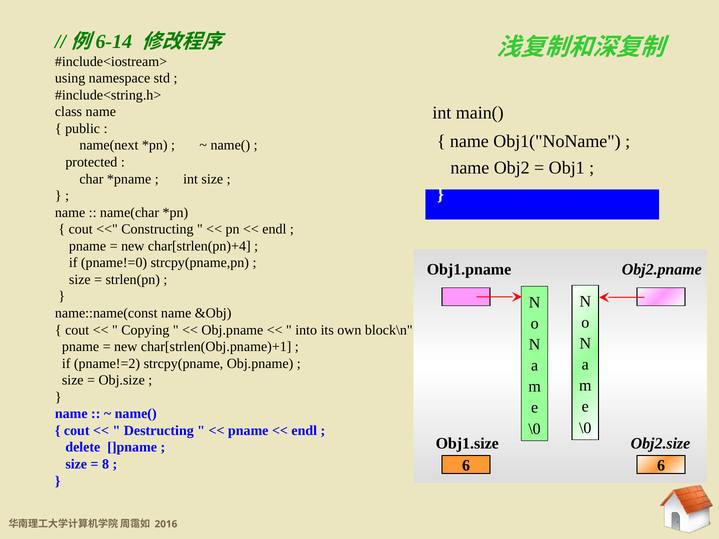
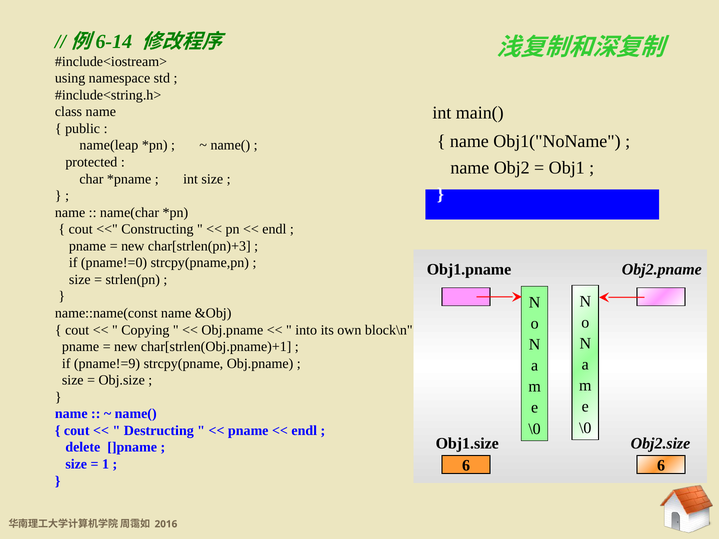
name(next: name(next -> name(leap (109, 145)
char[strlen(pn)+4: char[strlen(pn)+4 -> char[strlen(pn)+3 (199, 246)
pname!=2: pname!=2 -> pname!=9 (107, 364)
8: 8 -> 1 (106, 464)
